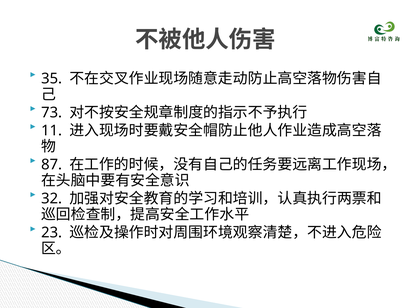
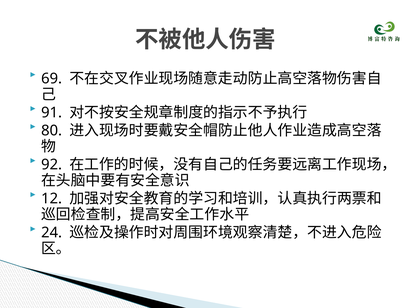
35: 35 -> 69 (52, 79)
73: 73 -> 91 (52, 113)
11: 11 -> 80 (52, 131)
87: 87 -> 92 (52, 165)
32: 32 -> 12 (52, 199)
23: 23 -> 24 (52, 233)
